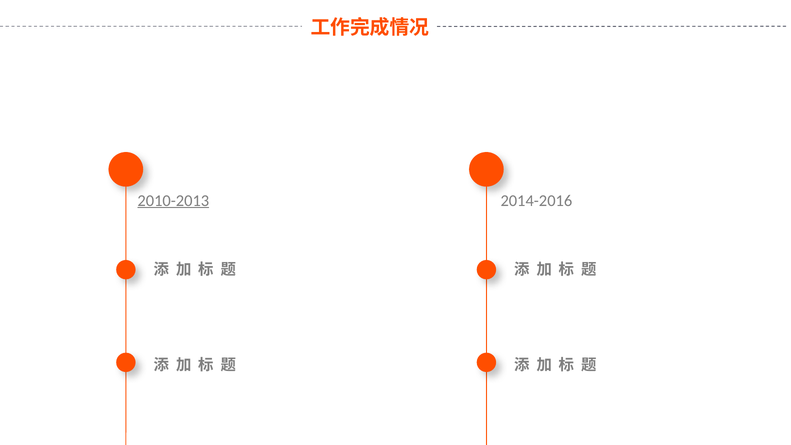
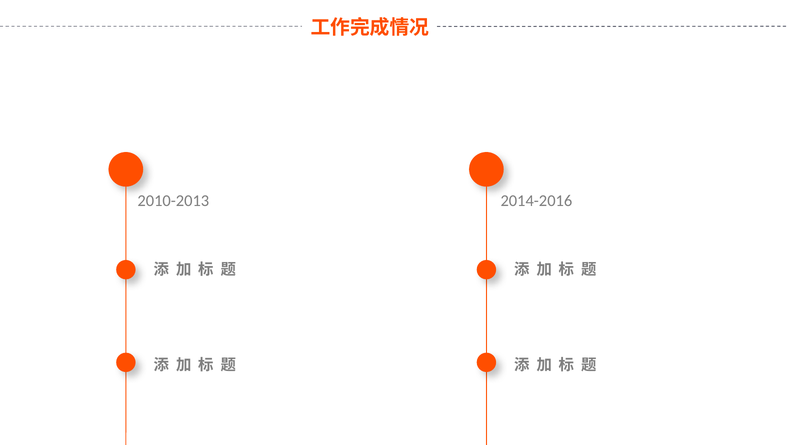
2010-2013 underline: present -> none (173, 201)
